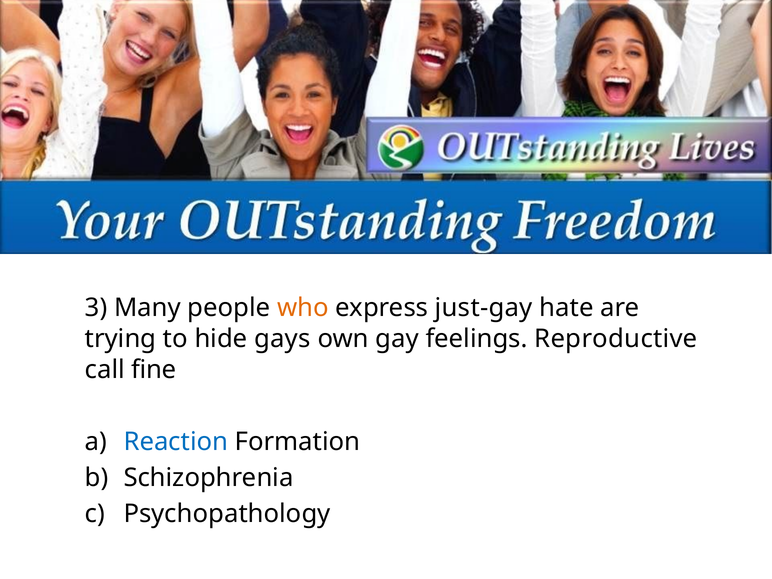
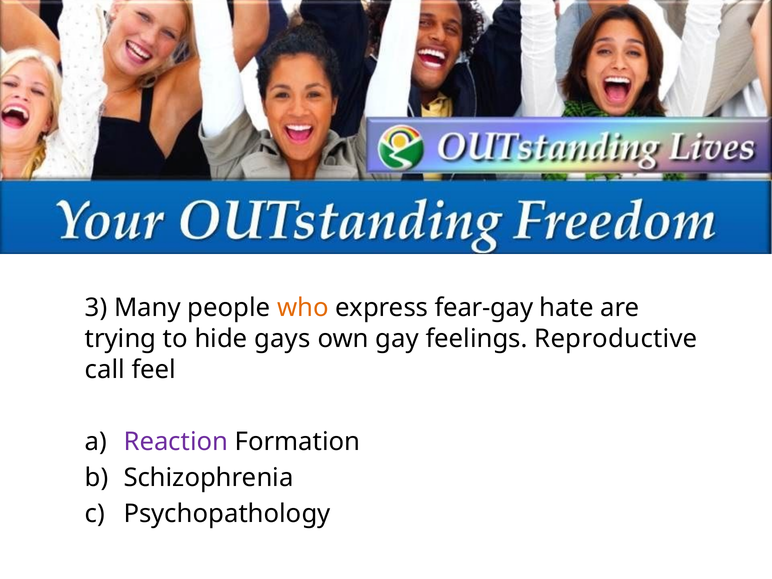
just-gay: just-gay -> fear-gay (484, 308)
fine: fine -> feel (154, 370)
Reaction colour: blue -> purple (176, 442)
